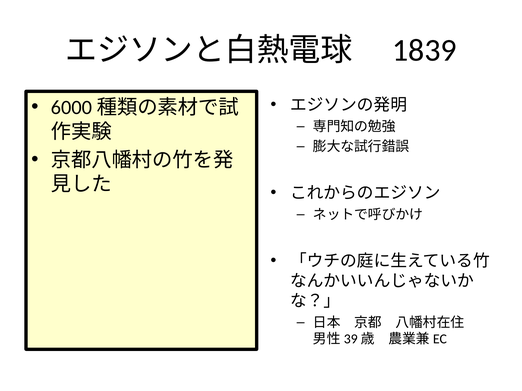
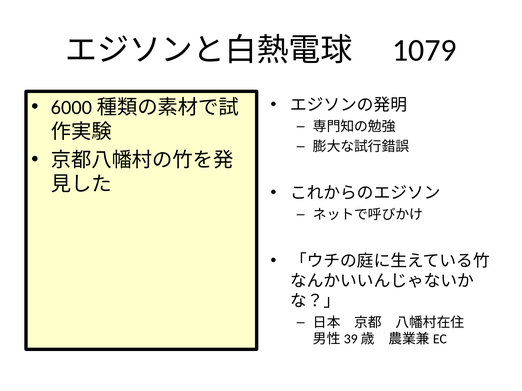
1839: 1839 -> 1079 (424, 51)
